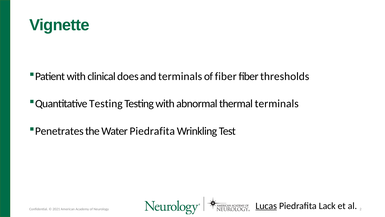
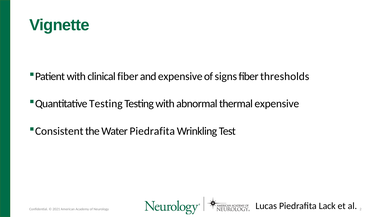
clinical does: does -> fiber (128, 76)
and terminals: terminals -> expensive (180, 76)
of fiber: fiber -> signs (226, 76)
thermal terminals: terminals -> expensive (277, 104)
Penetrates: Penetrates -> Consistent (59, 131)
Lucas underline: present -> none (266, 205)
